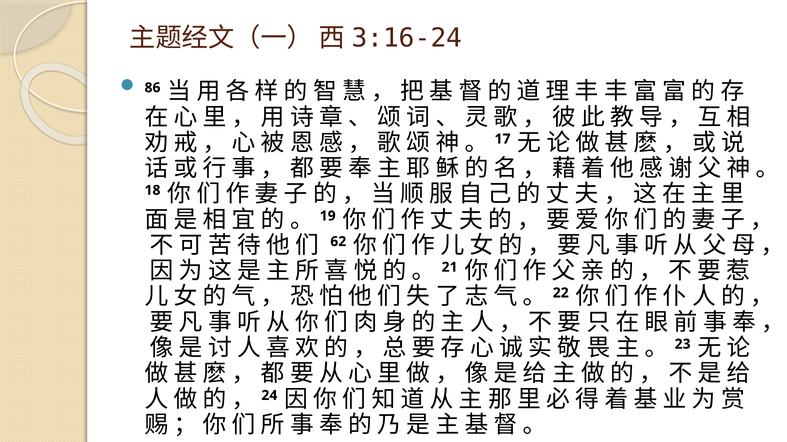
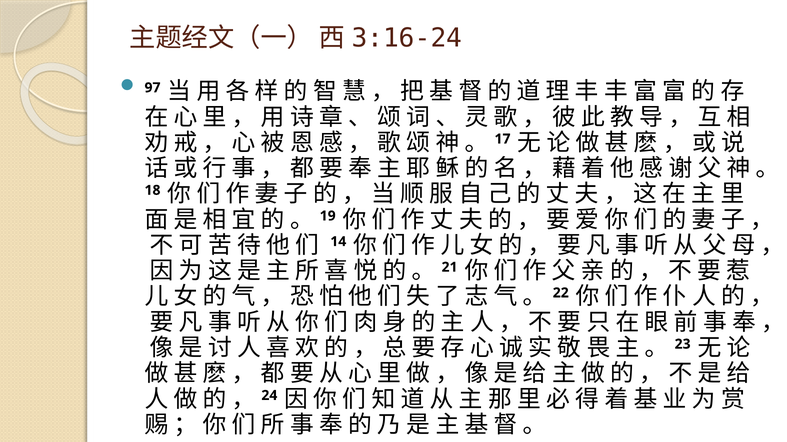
86: 86 -> 97 (152, 88)
62: 62 -> 14 (338, 242)
